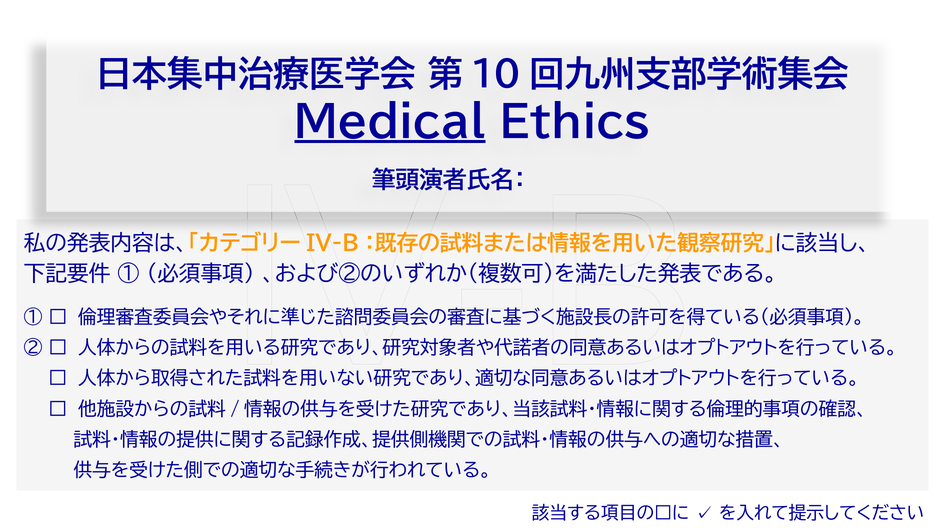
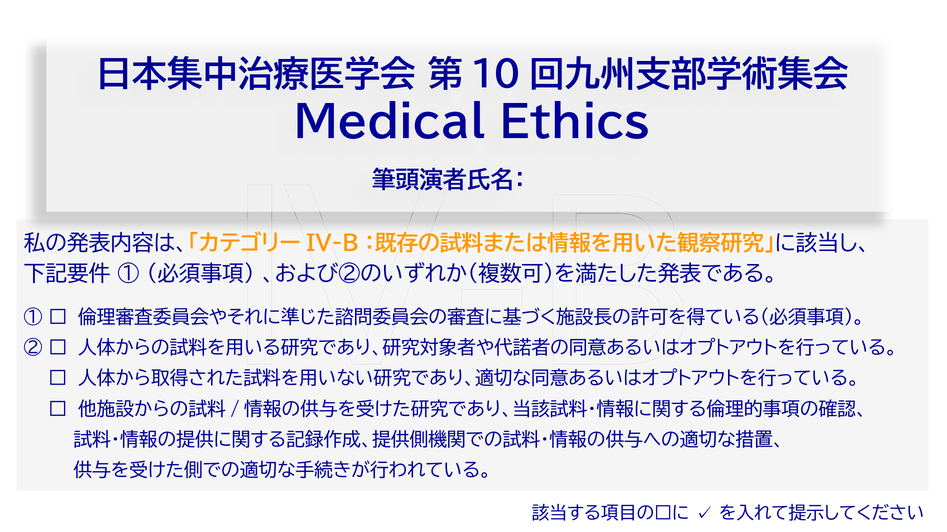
Medical underline: present -> none (390, 123)
